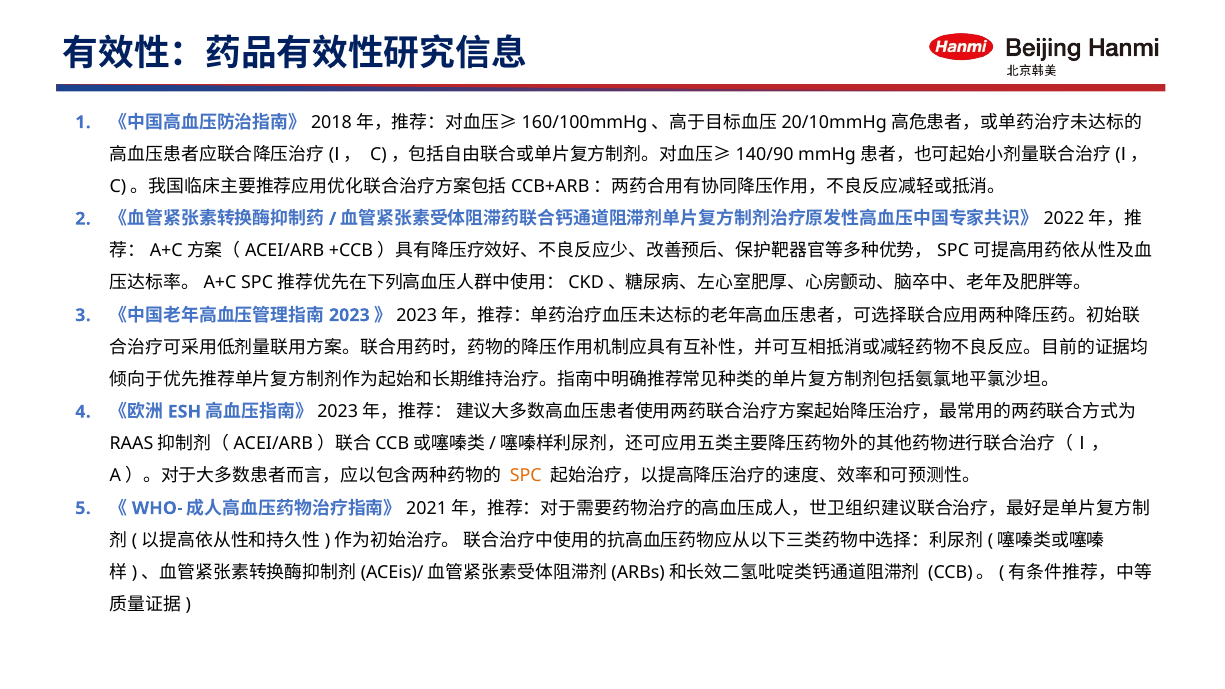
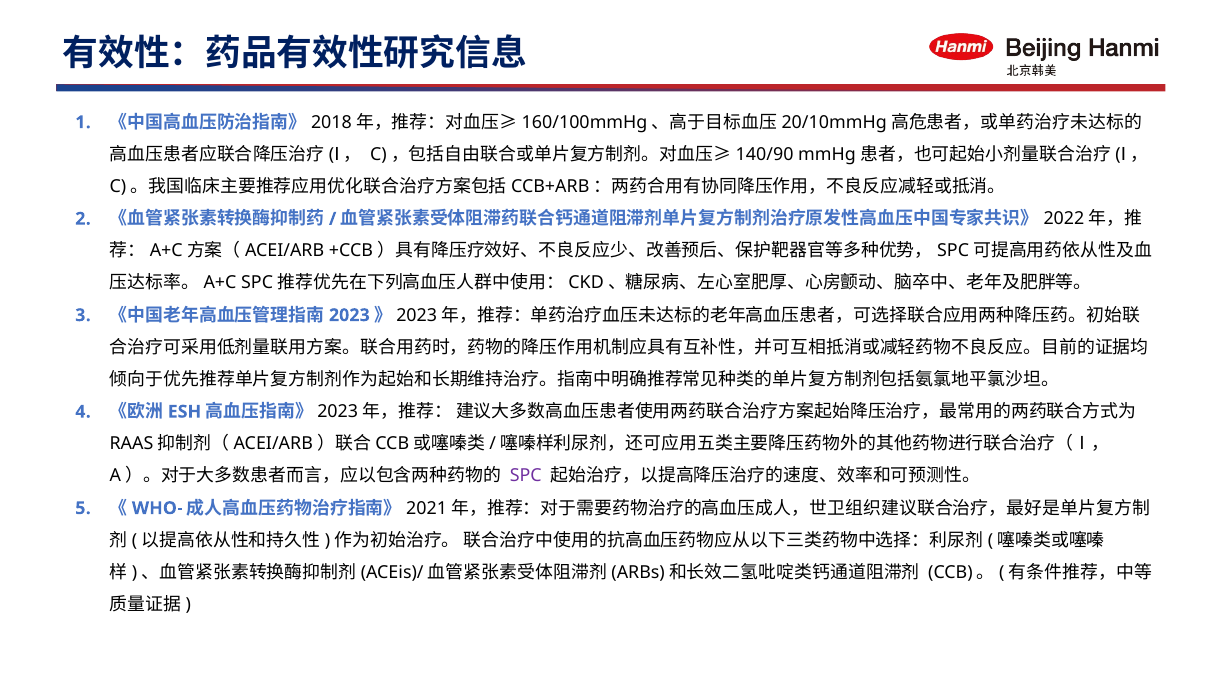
SPC colour: orange -> purple (526, 476)
